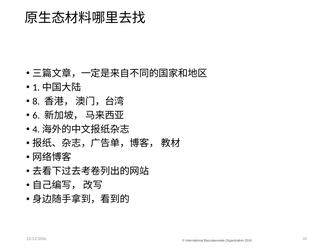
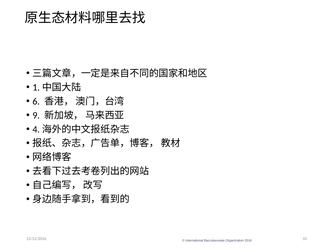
8: 8 -> 6 (36, 101)
6: 6 -> 9 (36, 115)
